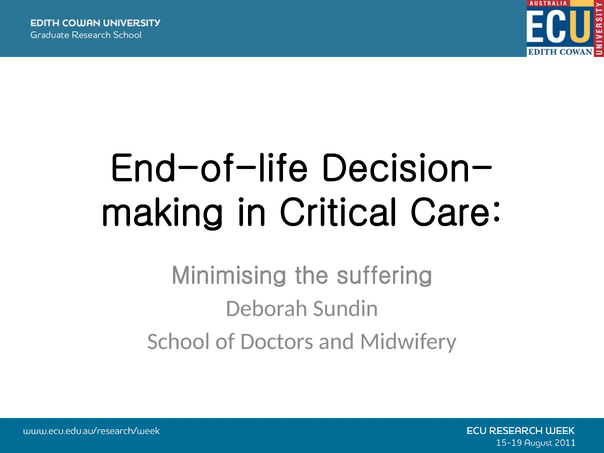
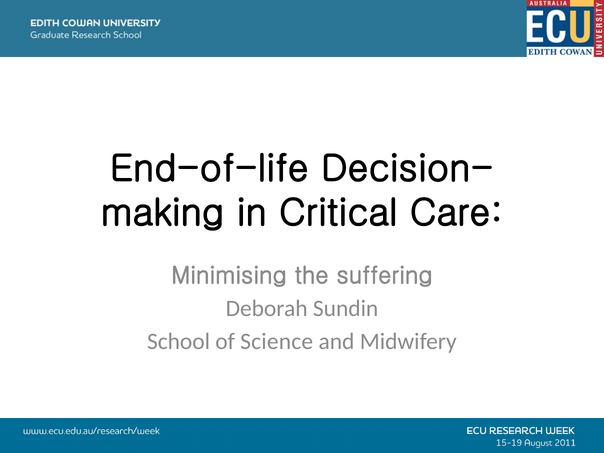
Doctors: Doctors -> Science (277, 341)
